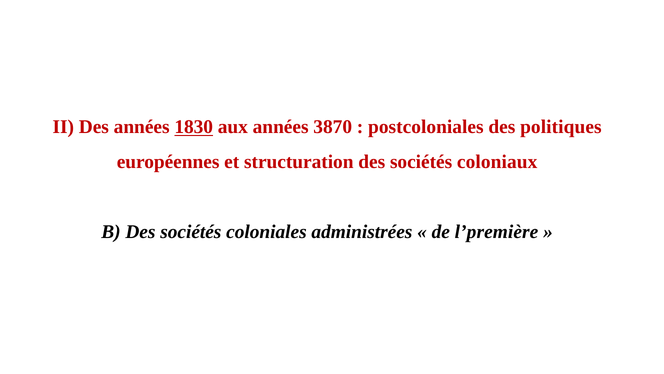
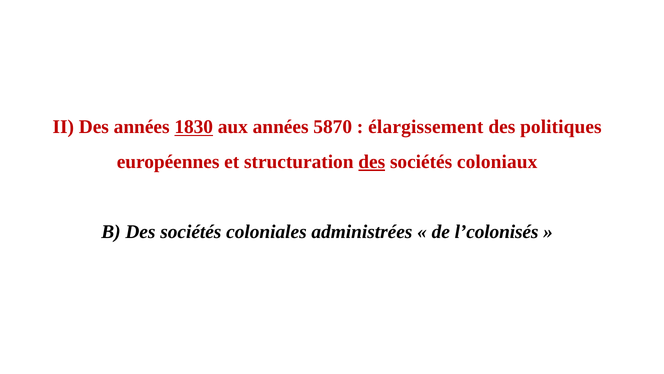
3870: 3870 -> 5870 (333, 127)
postcoloniales: postcoloniales -> élargissement (426, 127)
des underline: none -> present (372, 162)
l’première: l’première -> l’colonisés (497, 231)
